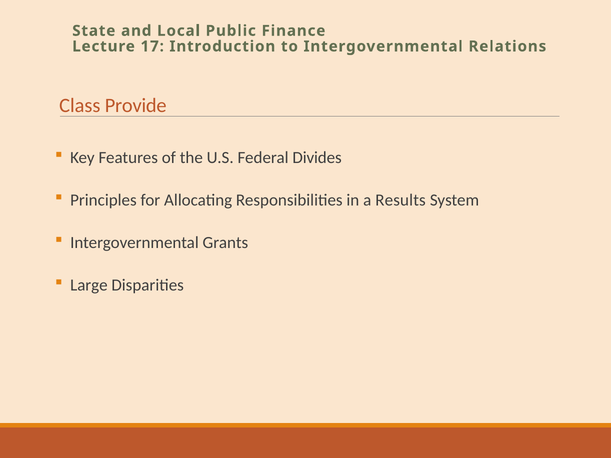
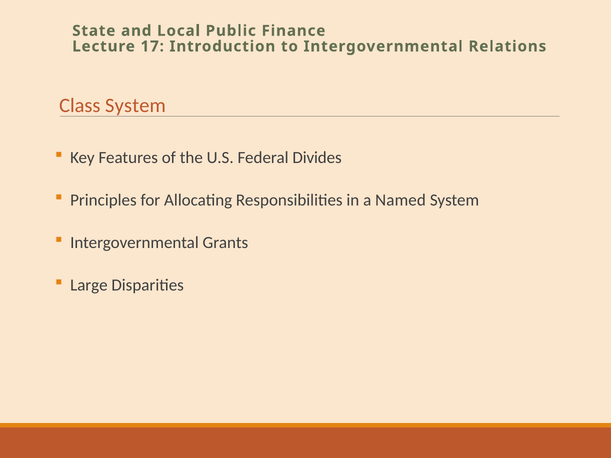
Class Provide: Provide -> System (135, 106)
Results: Results -> Named (401, 200)
